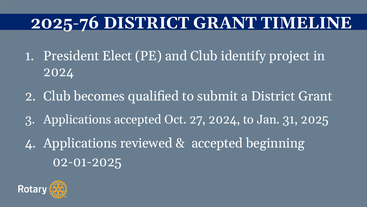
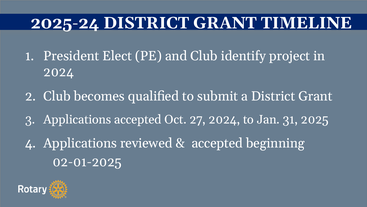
2025-76: 2025-76 -> 2025-24 (65, 23)
